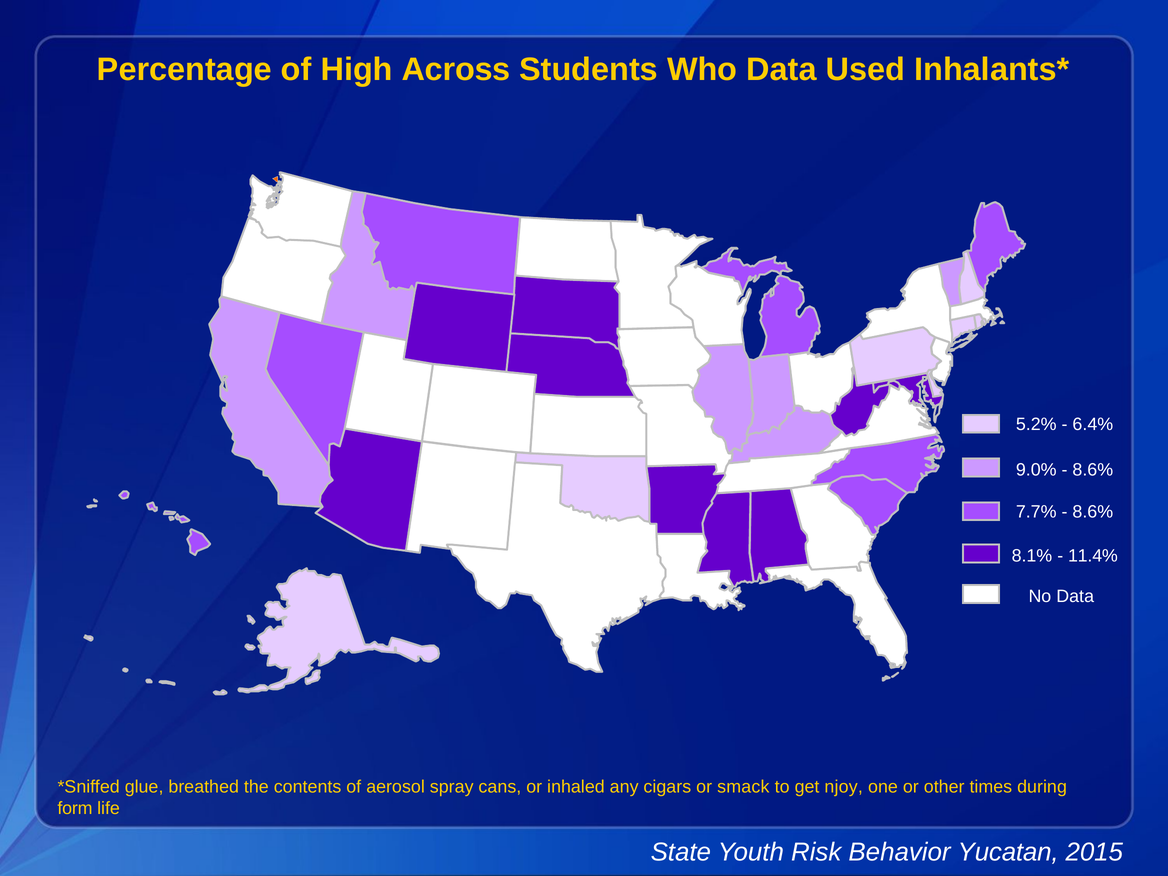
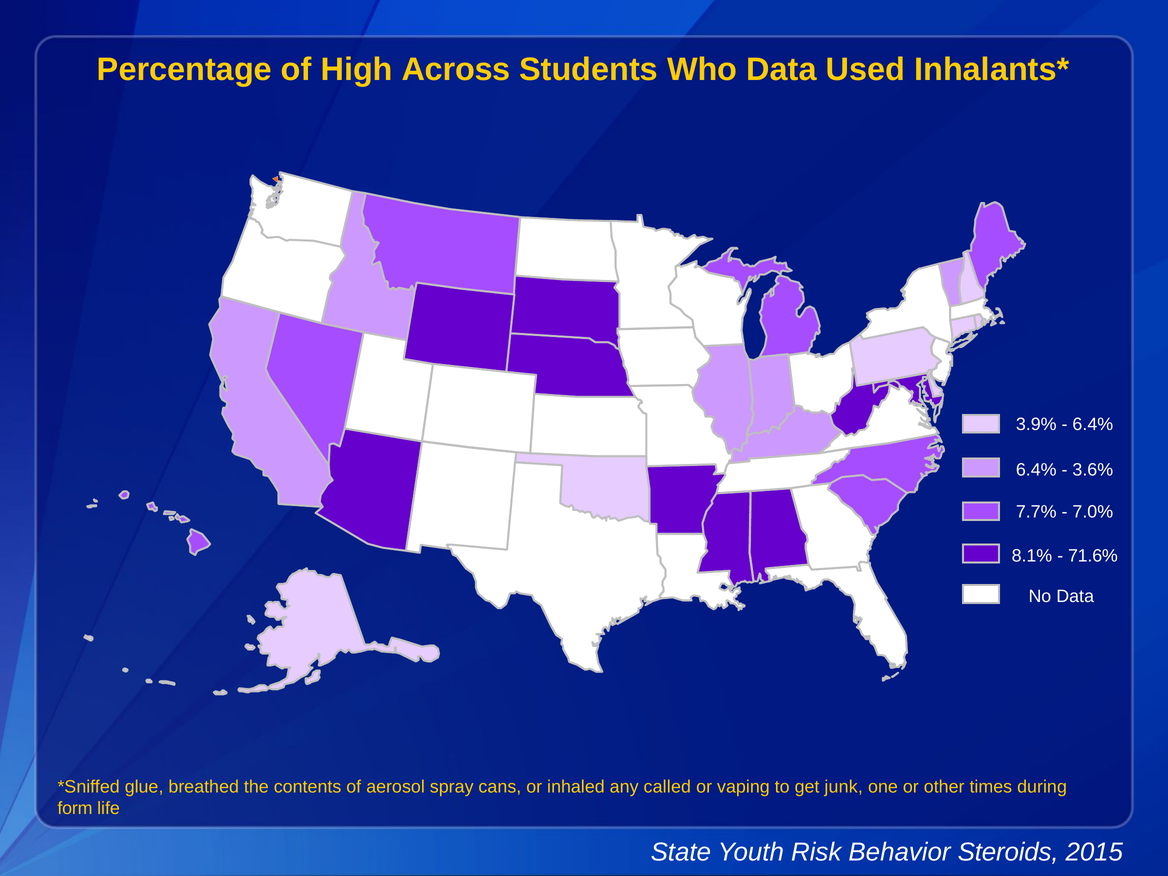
5.2%: 5.2% -> 3.9% (1036, 424)
9.0%: 9.0% -> 6.4% (1036, 470)
8.6%: 8.6% -> 3.6% (1093, 470)
8.6%: 8.6% -> 7.0% (1093, 512)
11.4%: 11.4% -> 71.6% (1093, 556)
cigars: cigars -> called (667, 787)
smack: smack -> vaping (743, 787)
njoy: njoy -> junk (844, 787)
Yucatan: Yucatan -> Steroids (1008, 852)
